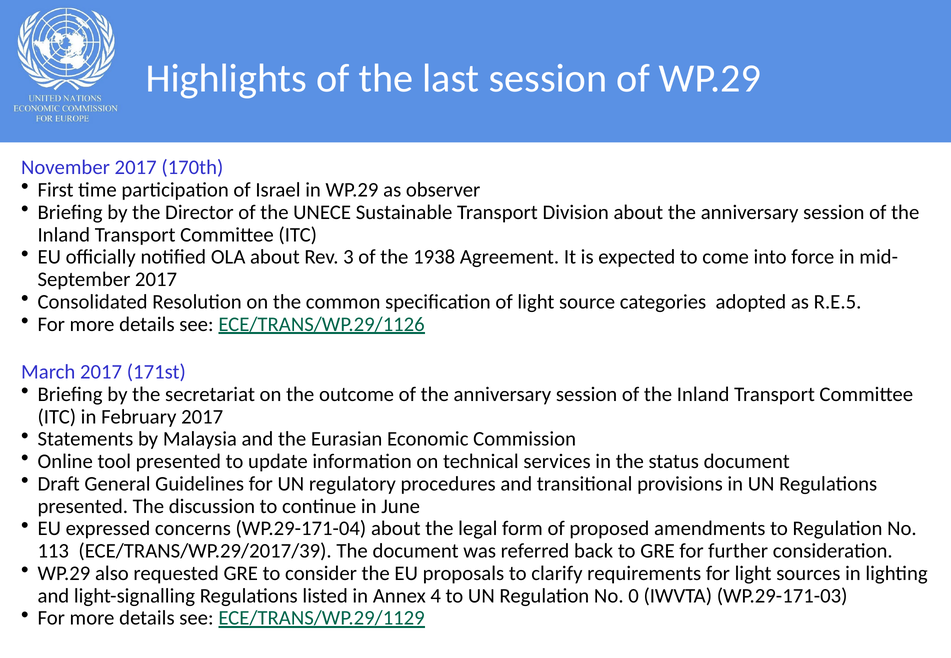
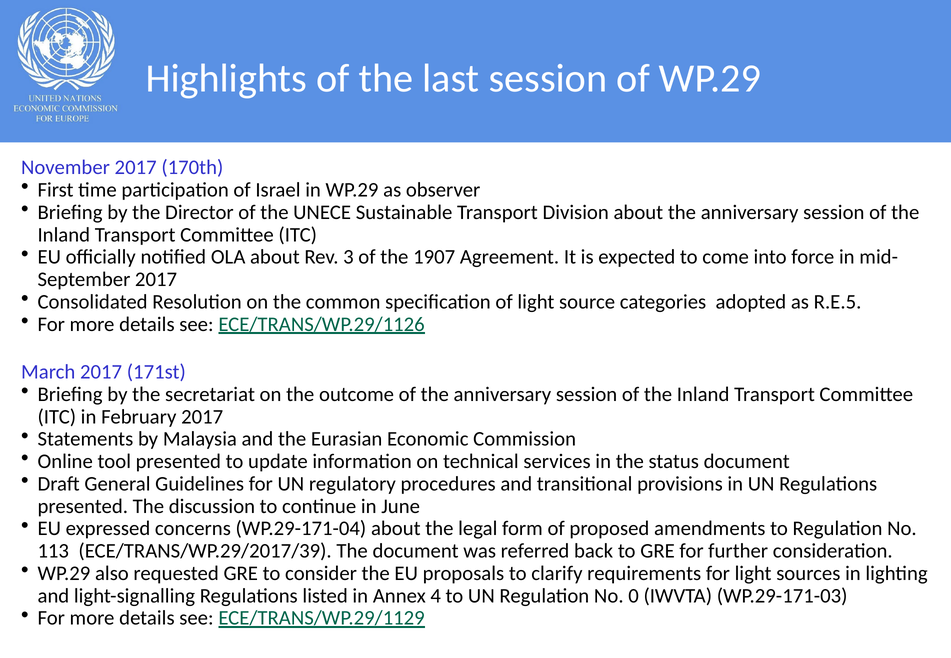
1938: 1938 -> 1907 (434, 257)
